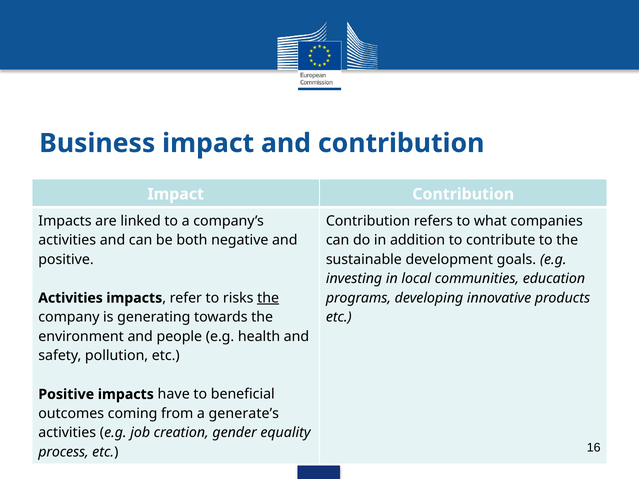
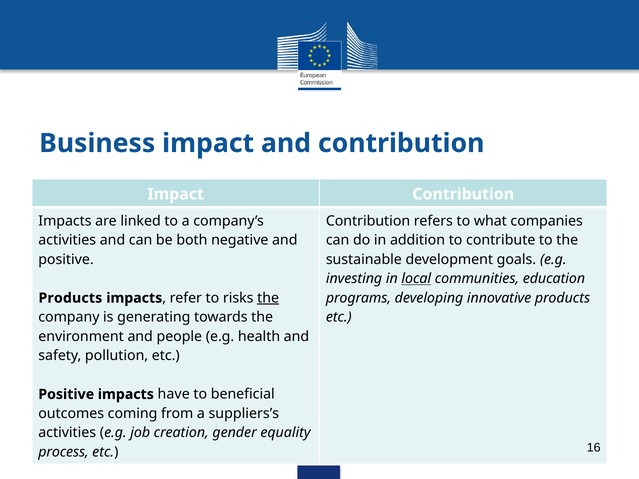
local underline: none -> present (416, 279)
Activities: Activities -> Products (70, 298)
generate’s: generate’s -> suppliers’s (244, 414)
